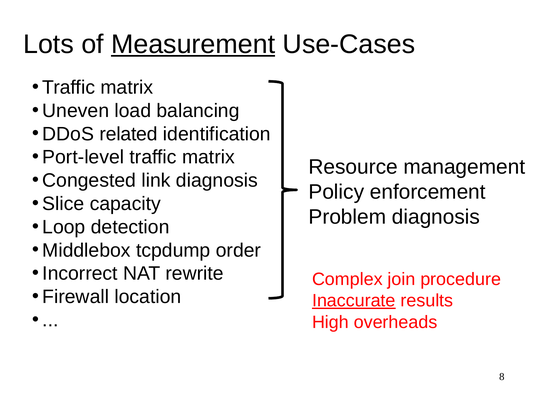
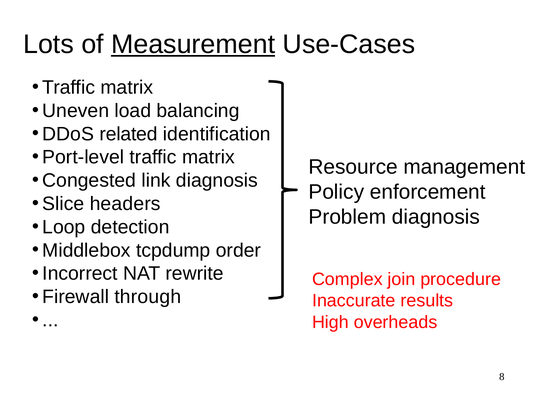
capacity: capacity -> headers (125, 204)
location: location -> through (148, 297)
Inaccurate underline: present -> none (354, 300)
